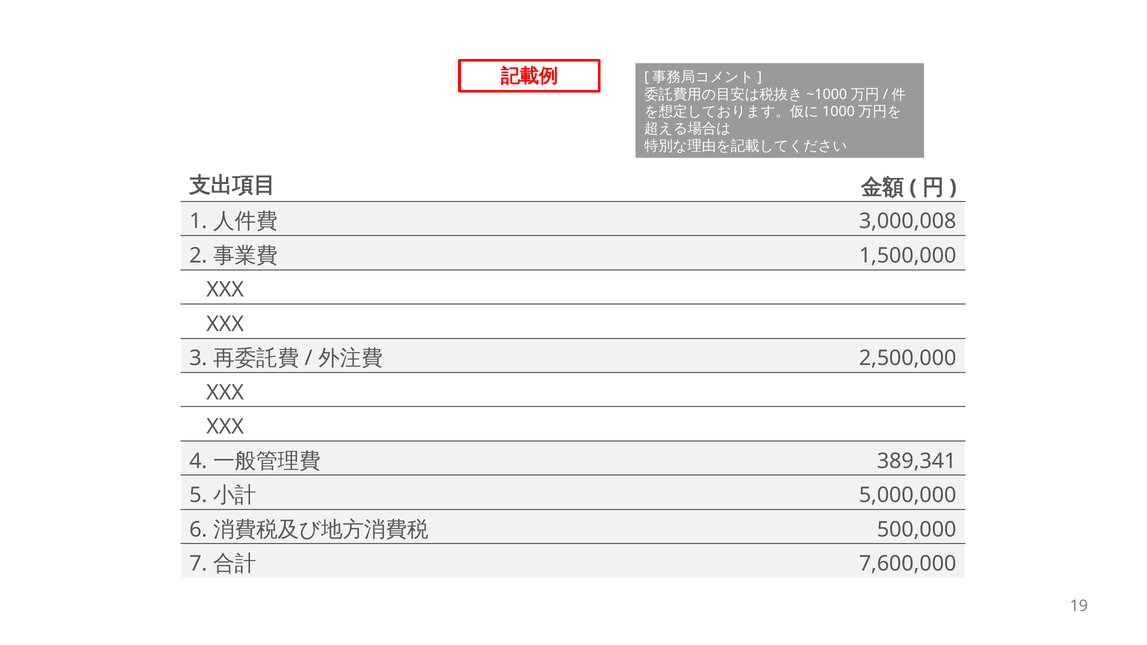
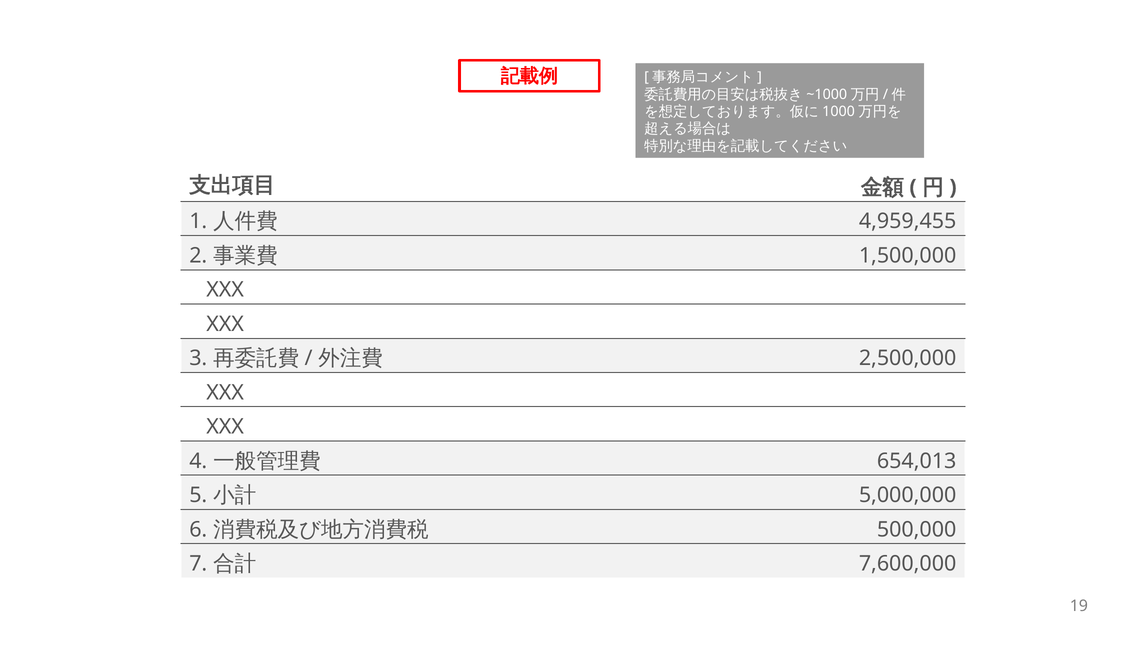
3,000,008: 3,000,008 -> 4,959,455 (908, 221)
389,341: 389,341 -> 654,013 (917, 461)
